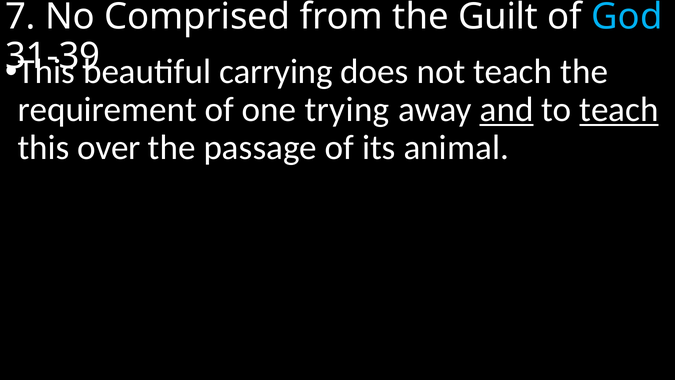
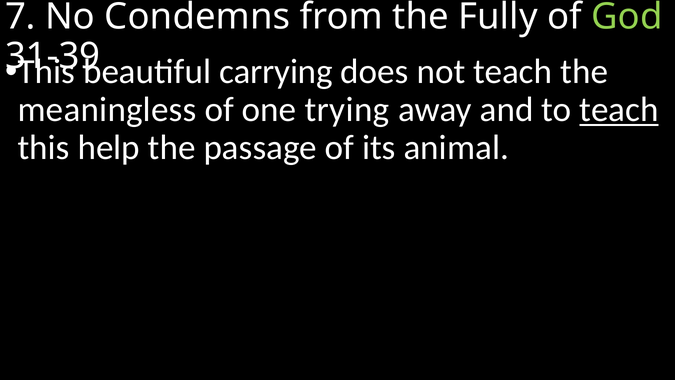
Comprised: Comprised -> Condemns (197, 17)
Guilt: Guilt -> Fully (498, 17)
God colour: light blue -> light green (627, 17)
requirement: requirement -> meaningless (107, 110)
and underline: present -> none (507, 110)
over: over -> help (109, 148)
